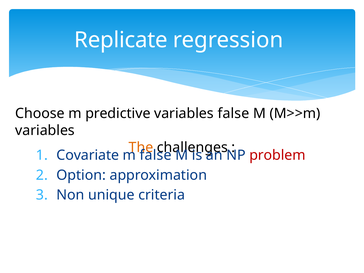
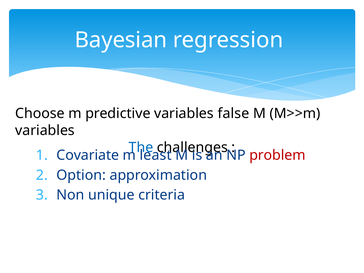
Replicate: Replicate -> Bayesian (121, 40)
The colour: orange -> blue (141, 147)
m false: false -> least (156, 155)
